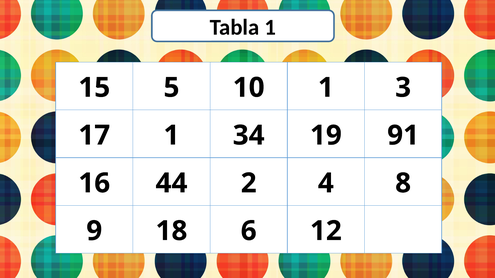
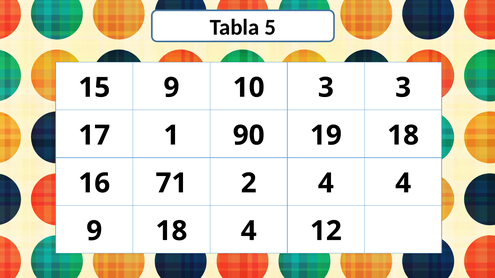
Tabla 1: 1 -> 5 (270, 28)
15 5: 5 -> 9 (171, 88)
10 1: 1 -> 3 (326, 88)
34: 34 -> 90 (249, 136)
19 91: 91 -> 18 (403, 136)
44: 44 -> 71 (171, 183)
4 8: 8 -> 4 (403, 183)
18 6: 6 -> 4 (249, 231)
